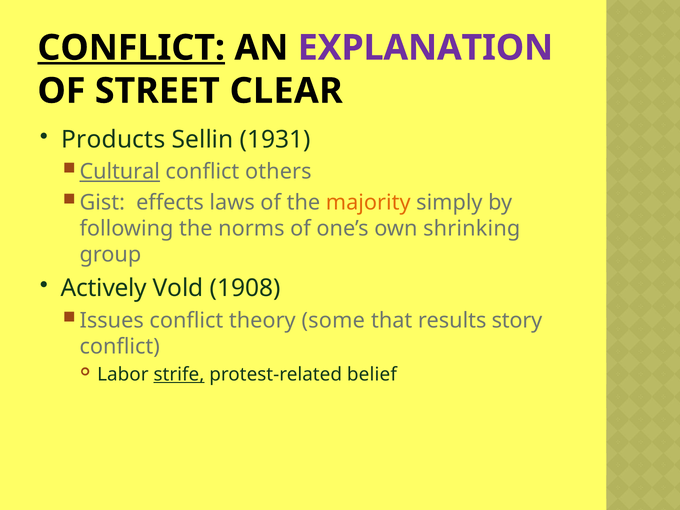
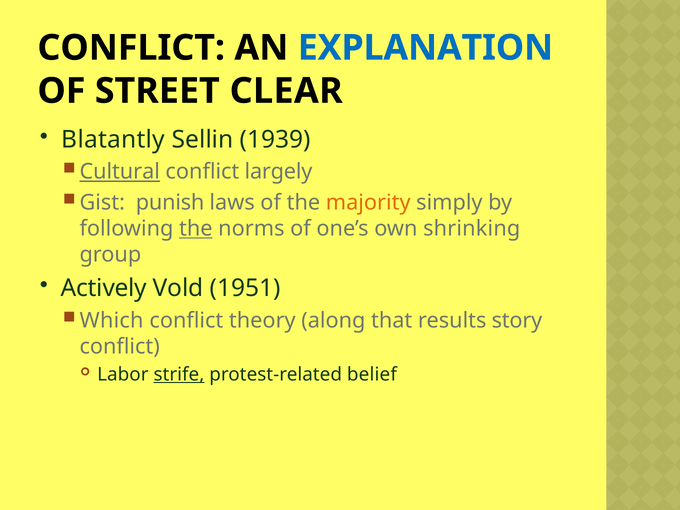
CONFLICT underline: present -> none (131, 48)
EXPLANATION colour: purple -> blue (425, 48)
Products: Products -> Blatantly (113, 140)
1931: 1931 -> 1939 (275, 140)
others: others -> largely (278, 172)
effects: effects -> punish (170, 203)
the underline: none -> present (196, 229)
1908: 1908 -> 1951 (245, 288)
Issues: Issues -> Which (112, 321)
some: some -> along (333, 321)
